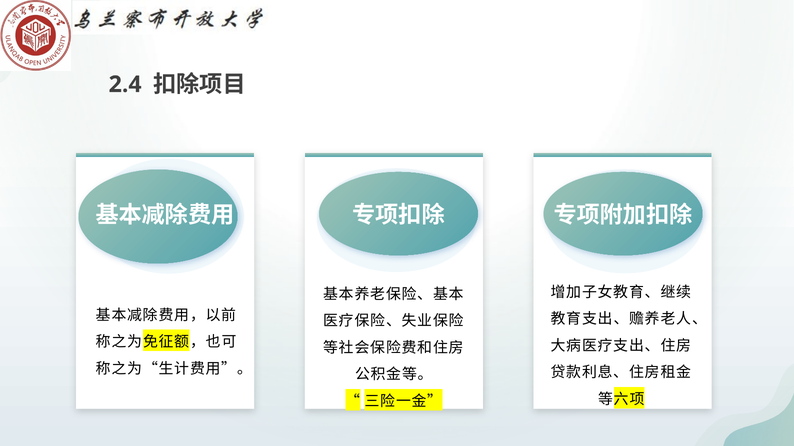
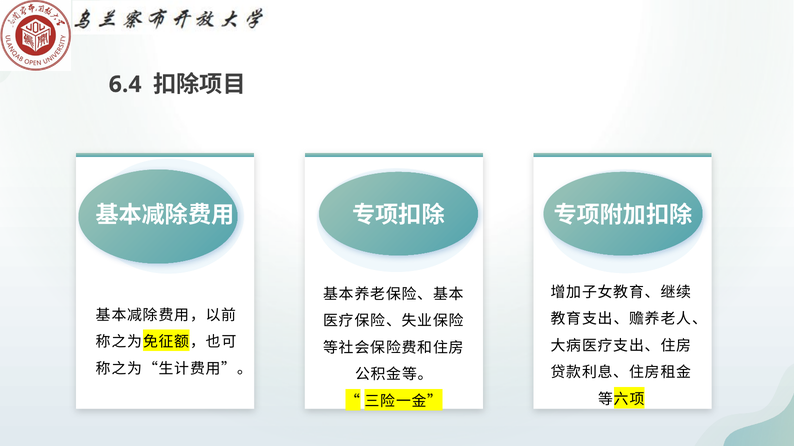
2.4: 2.4 -> 6.4 (125, 85)
